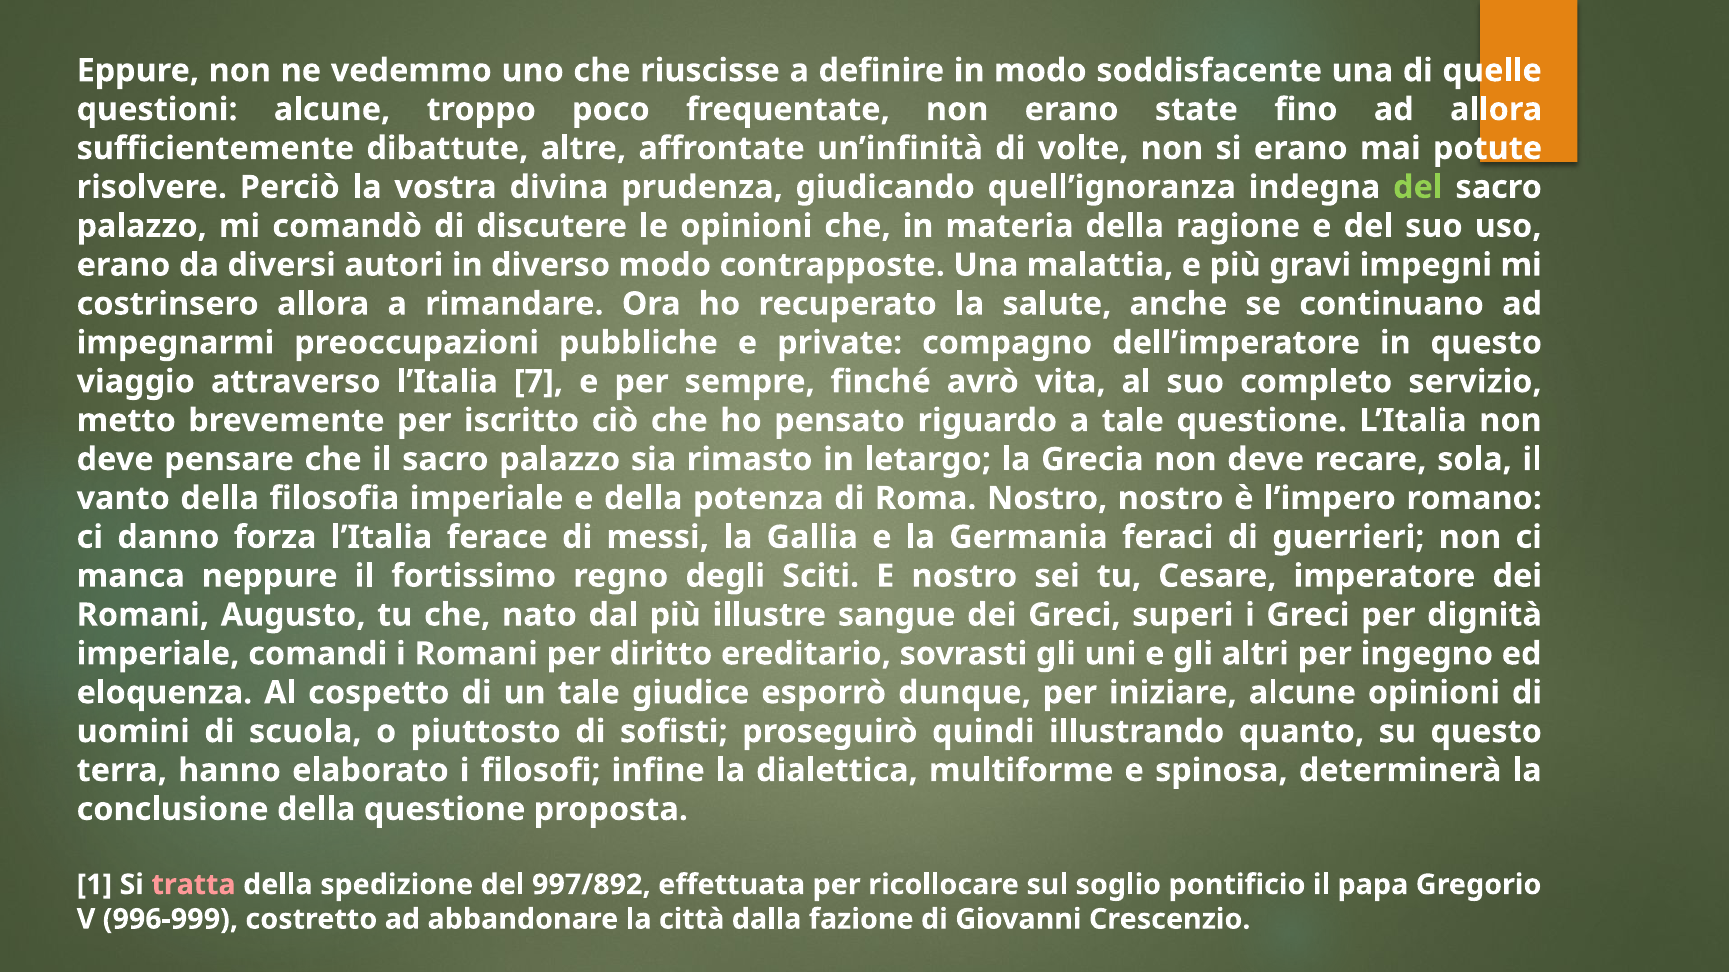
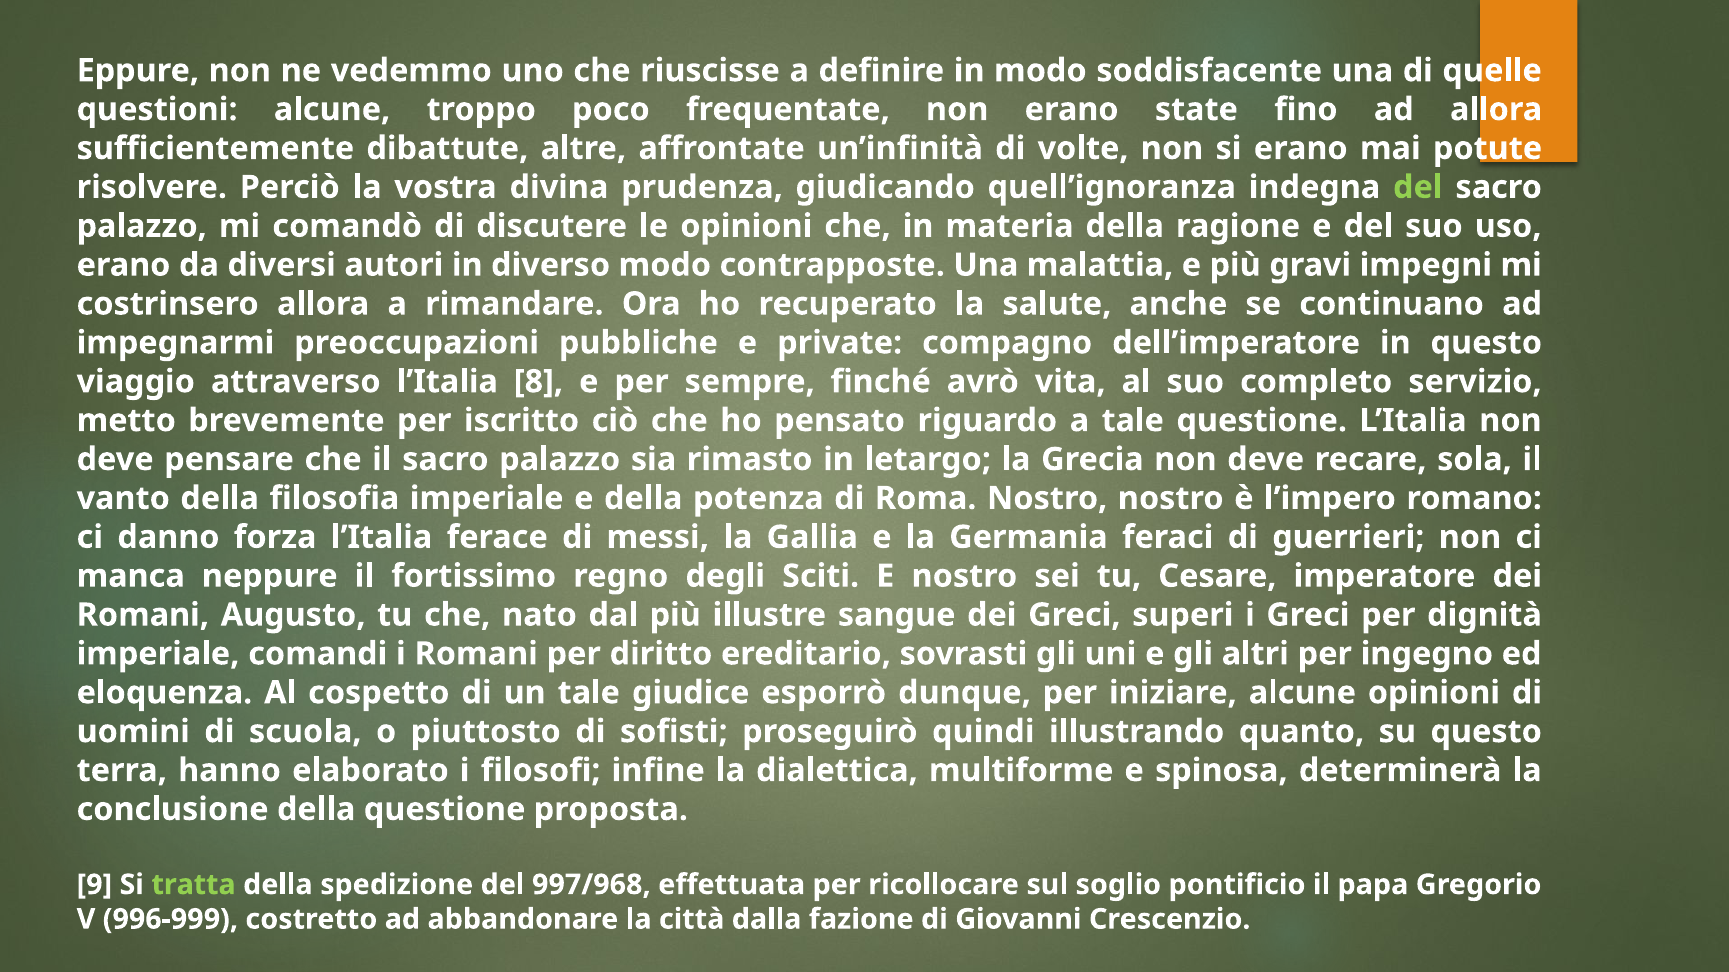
7: 7 -> 8 (538, 382)
1: 1 -> 9 (94, 885)
tratta colour: pink -> light green (194, 885)
997/892: 997/892 -> 997/968 (591, 885)
